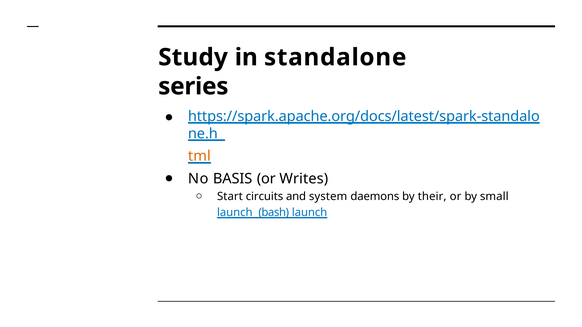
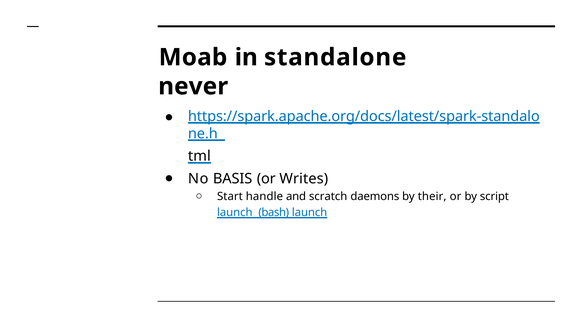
Study: Study -> Moab (193, 57)
series: series -> never (193, 86)
tml colour: orange -> black (199, 156)
circuits: circuits -> handle (264, 197)
system: system -> scratch (328, 197)
small: small -> script (494, 197)
